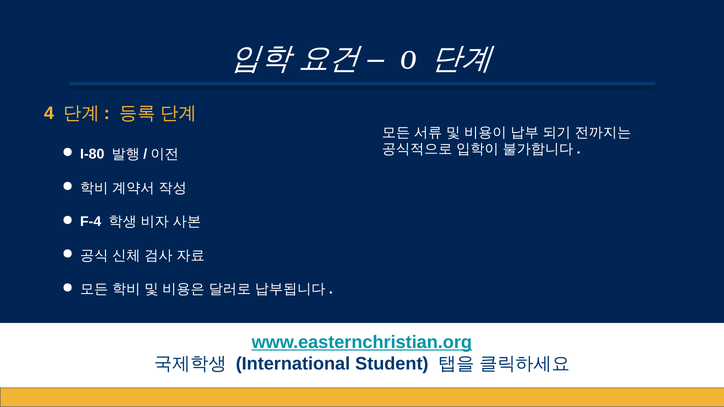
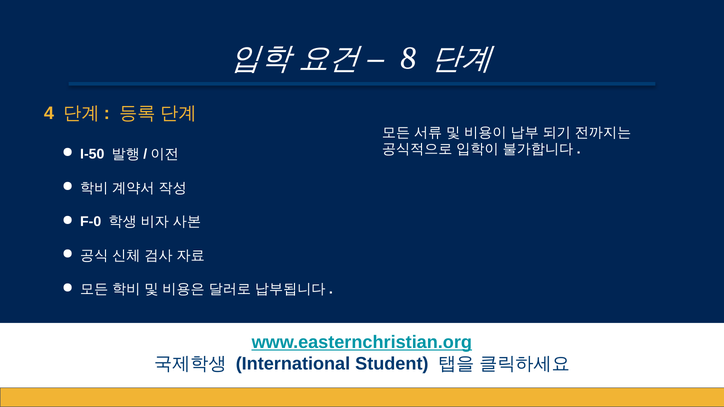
0: 0 -> 8 (408, 59)
I-80: I-80 -> I-50 (92, 154)
F-4: F-4 -> F-0 (91, 222)
